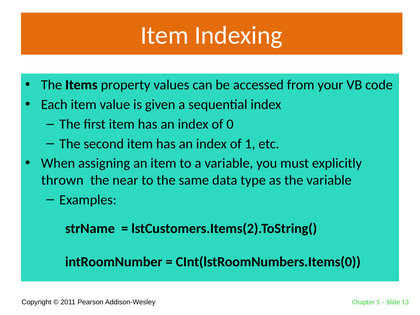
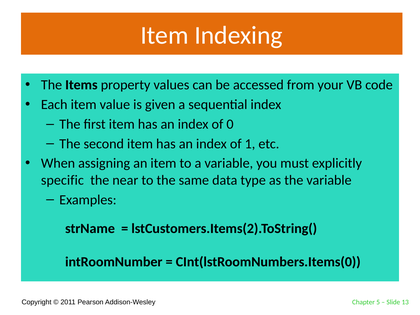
thrown: thrown -> specific (62, 180)
